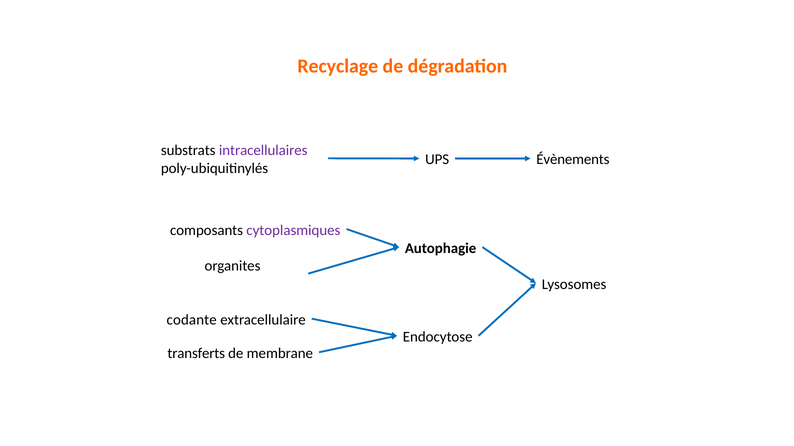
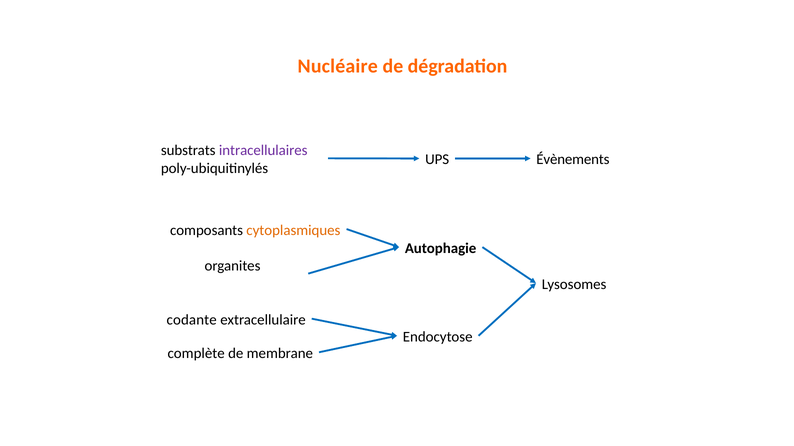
Recyclage: Recyclage -> Nucléaire (338, 66)
cytoplasmiques colour: purple -> orange (293, 230)
transferts: transferts -> complète (196, 354)
